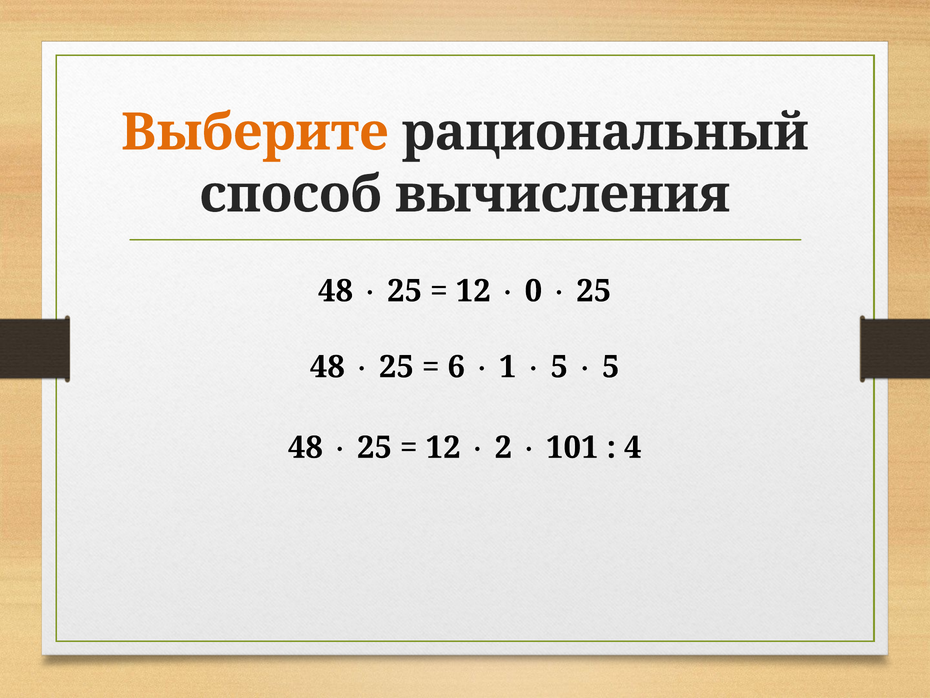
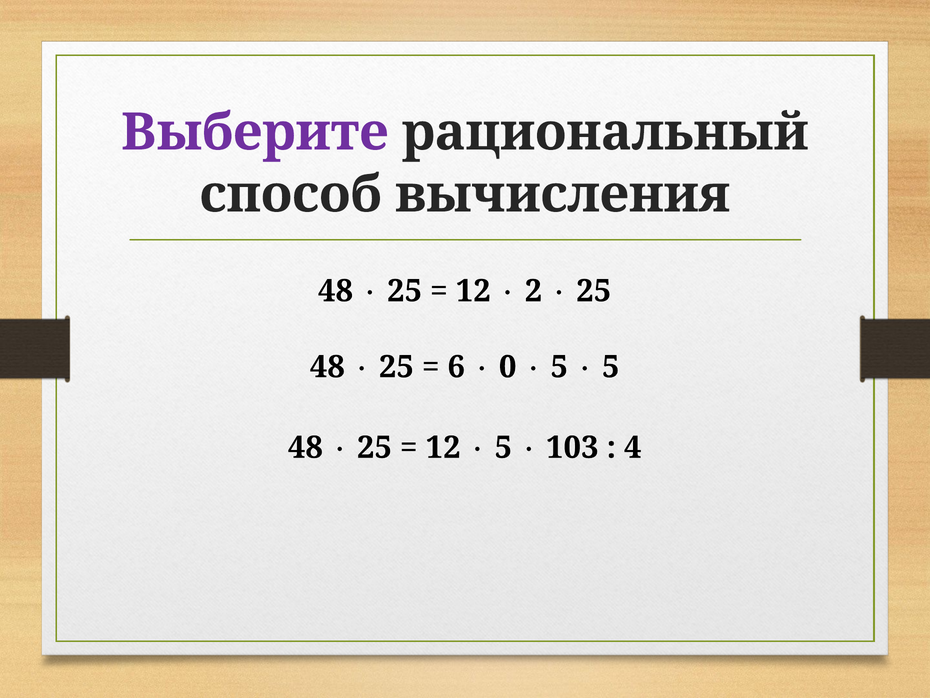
Выберите colour: orange -> purple (255, 132)
0: 0 -> 2 (533, 291)
1: 1 -> 0 (508, 367)
2: 2 -> 5 (503, 447)
101: 101 -> 103 (572, 447)
